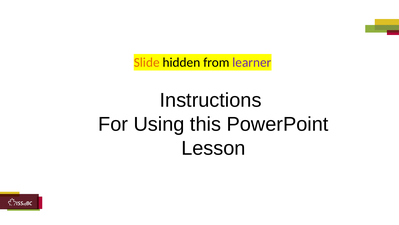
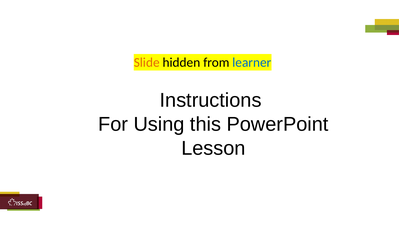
learner colour: purple -> blue (252, 62)
